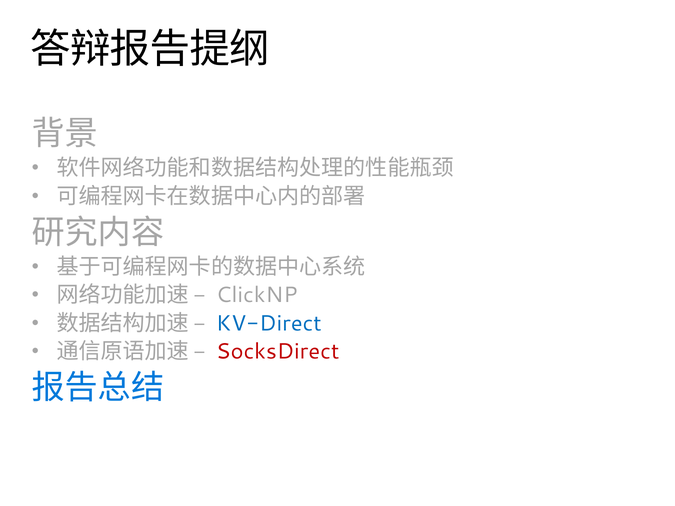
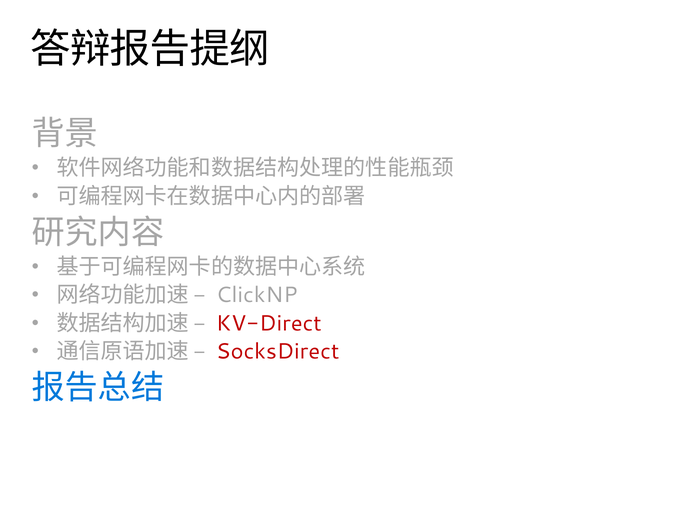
KV-Direct colour: blue -> red (269, 324)
